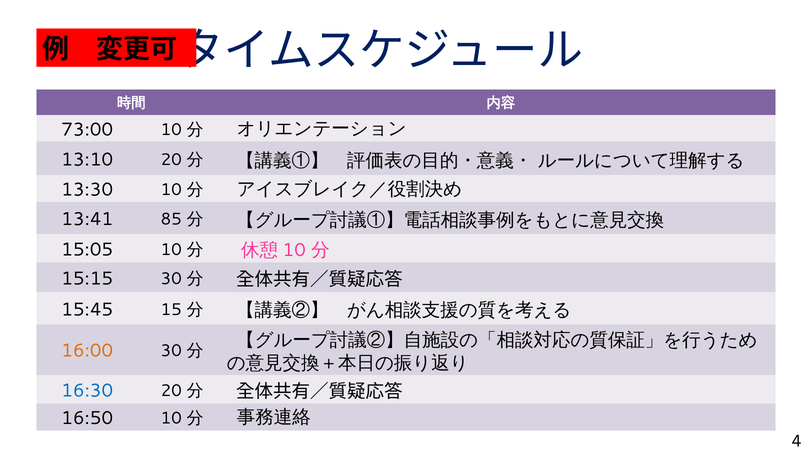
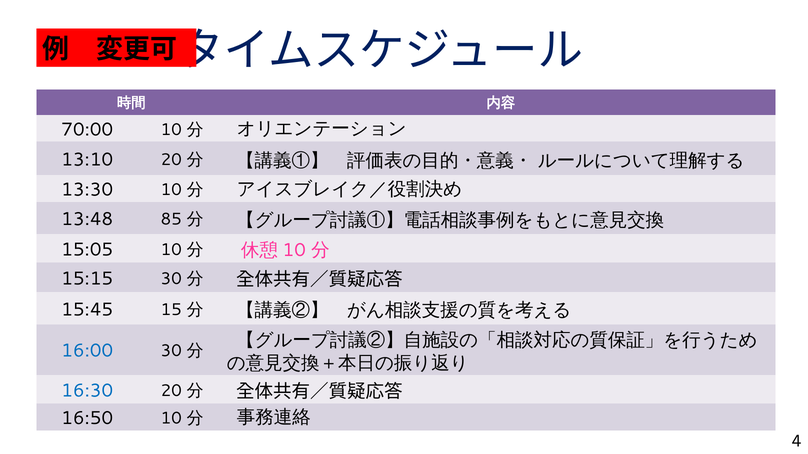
73:00: 73:00 -> 70:00 (87, 130)
13:41: 13:41 -> 13:48 (87, 220)
16:00 colour: orange -> blue (87, 351)
